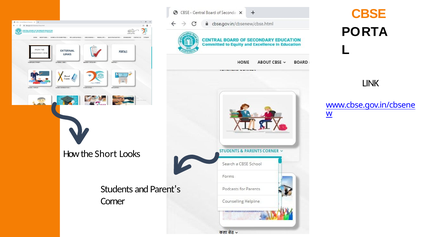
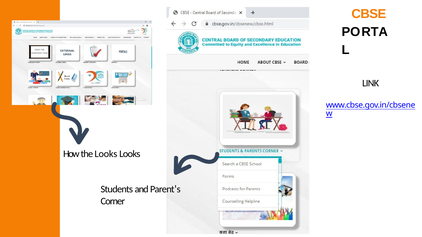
the Short: Short -> Looks (106, 154)
